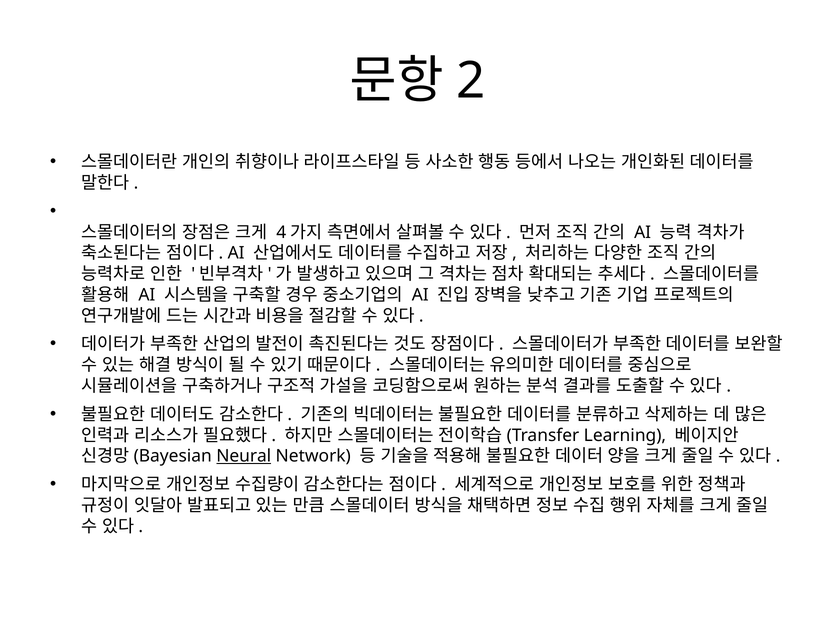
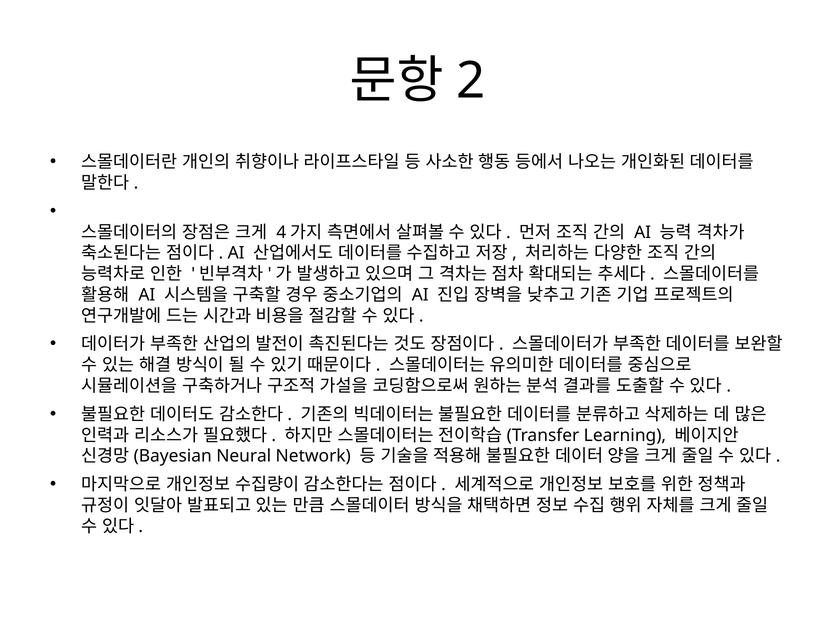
Neural underline: present -> none (244, 456)
